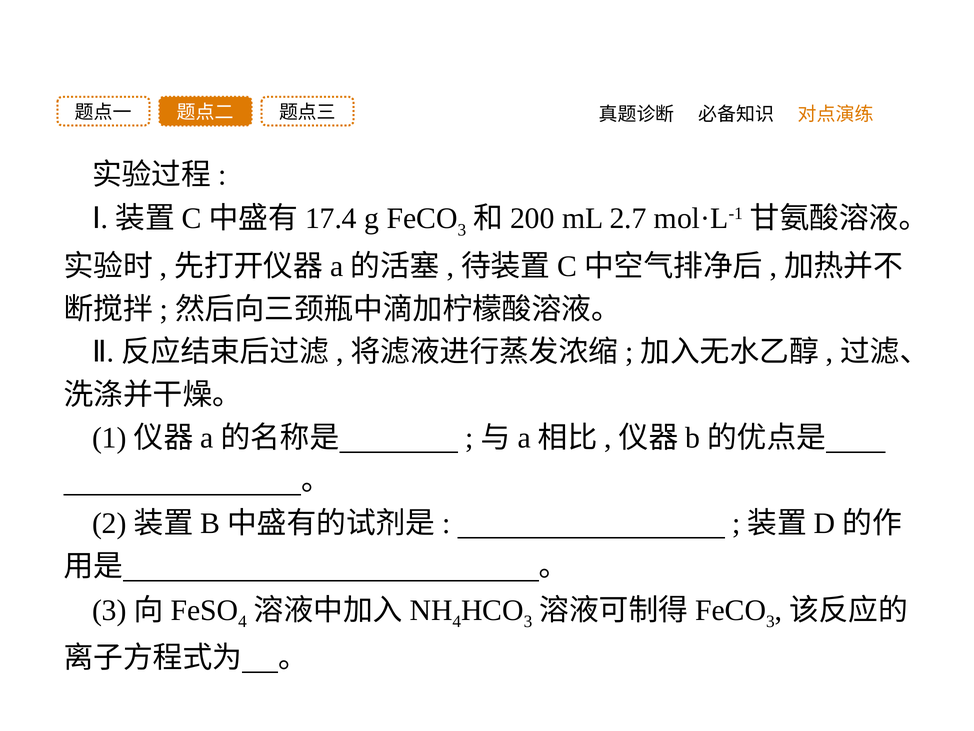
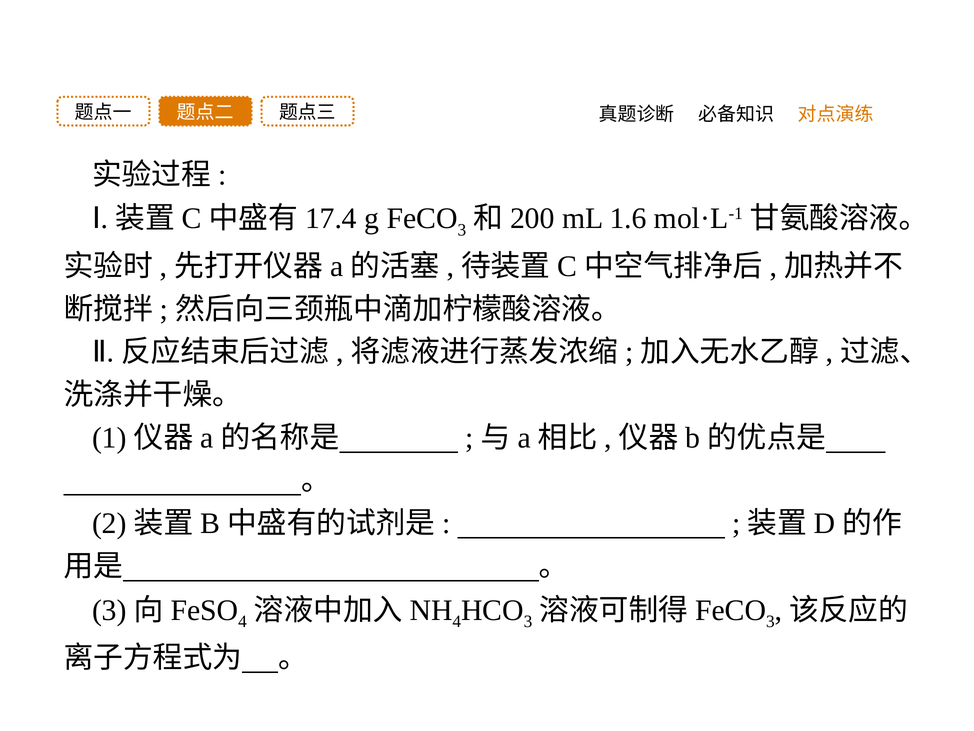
2.7: 2.7 -> 1.6 (628, 218)
